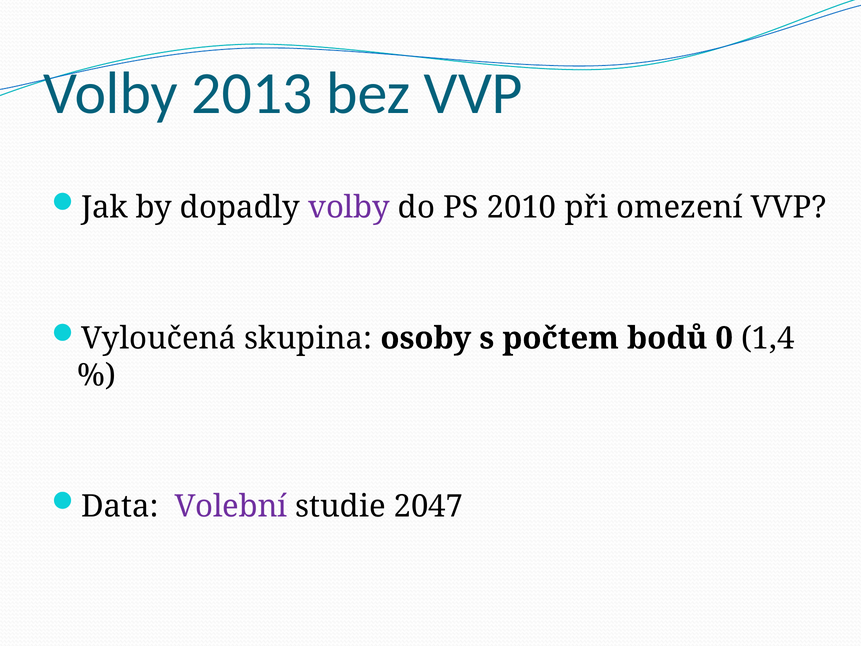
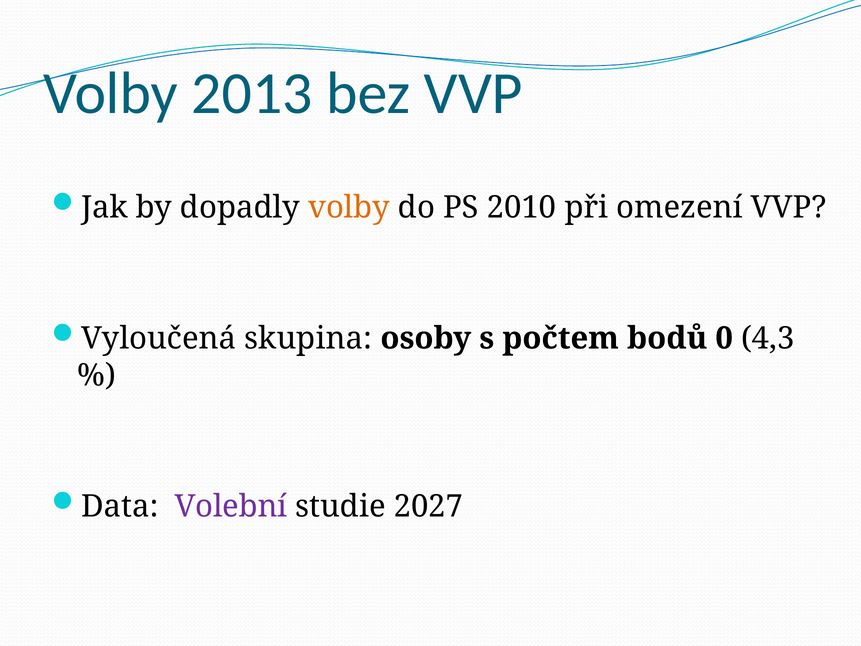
volby colour: purple -> orange (349, 207)
1,4: 1,4 -> 4,3 (768, 338)
2047: 2047 -> 2027 (428, 506)
